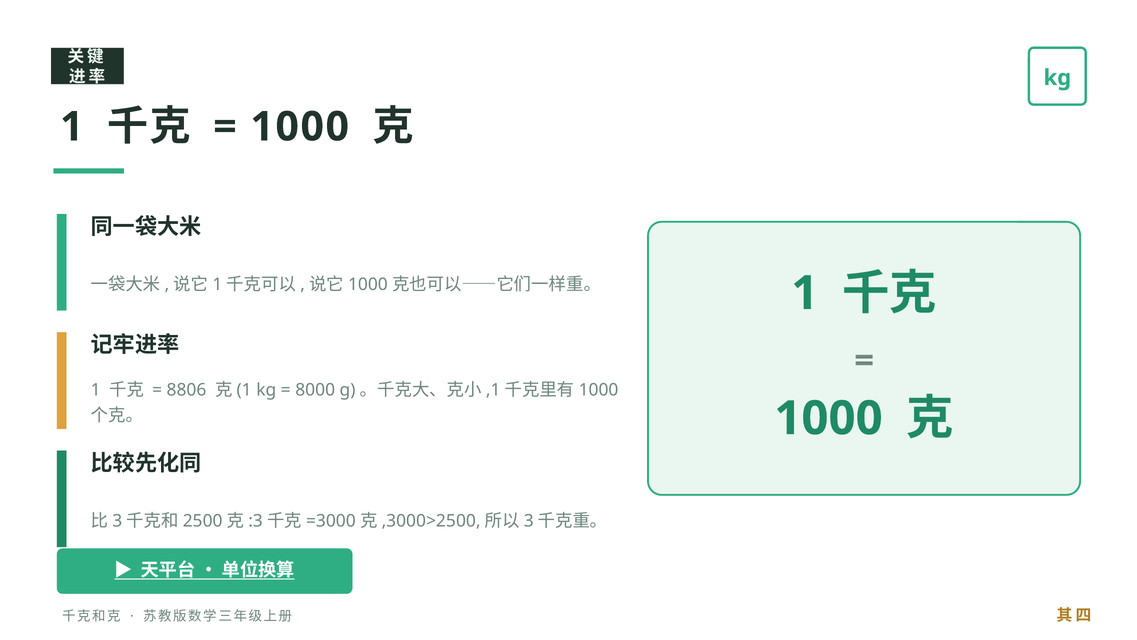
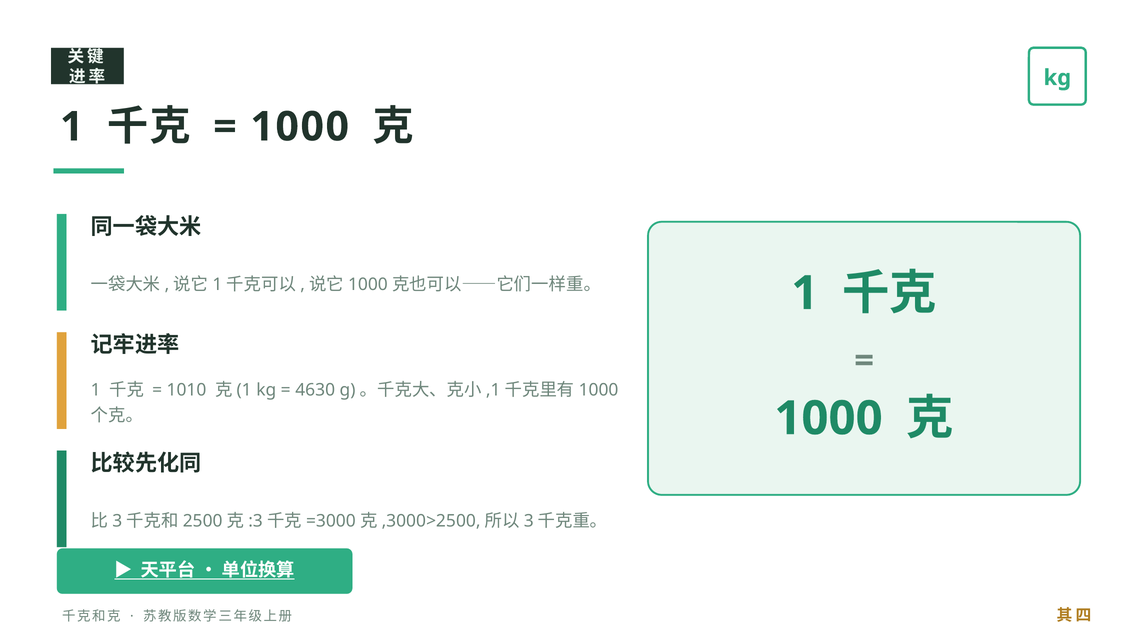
8806: 8806 -> 1010 (186, 390)
8000: 8000 -> 4630 (315, 390)
